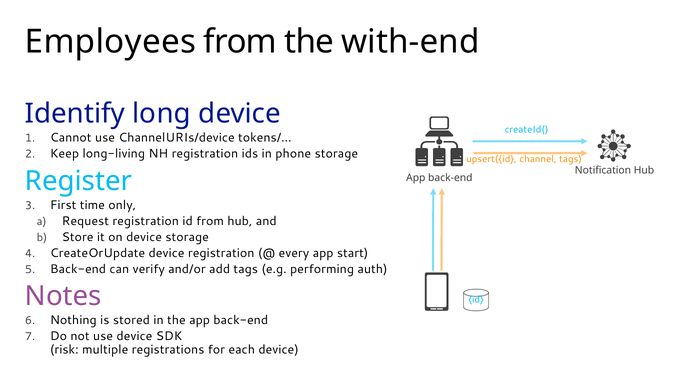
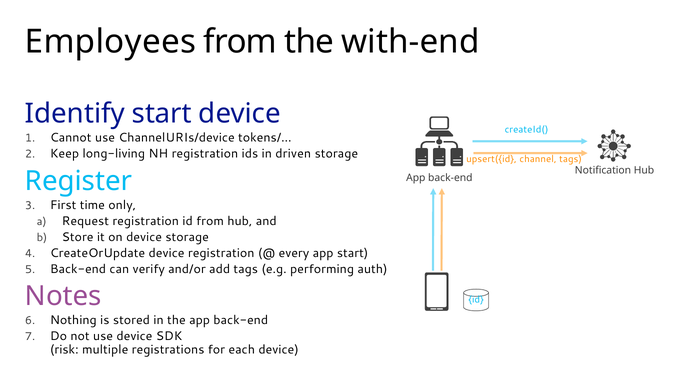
Identify long: long -> start (162, 114)
phone: phone -> driven (293, 154)
